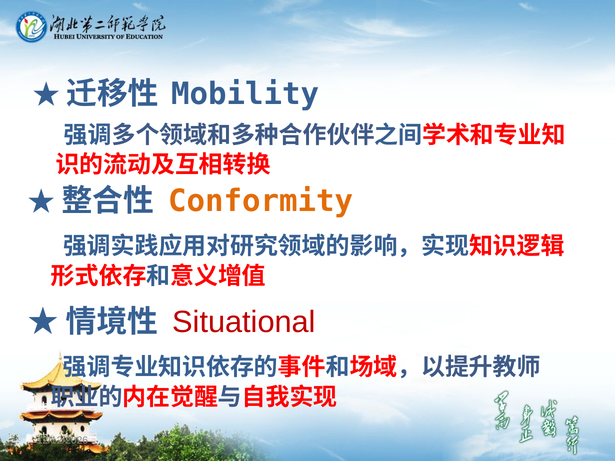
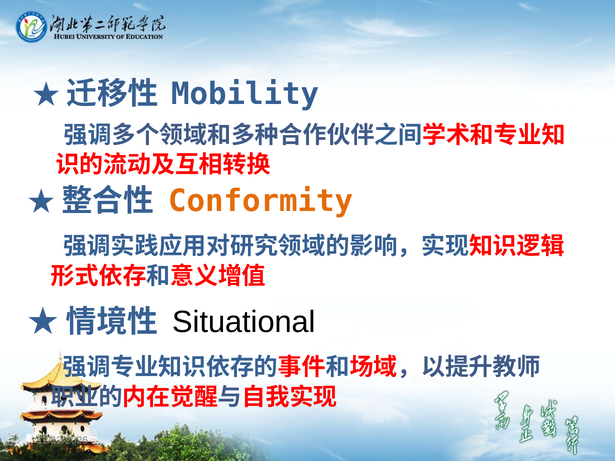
Situational colour: red -> black (244, 322)
